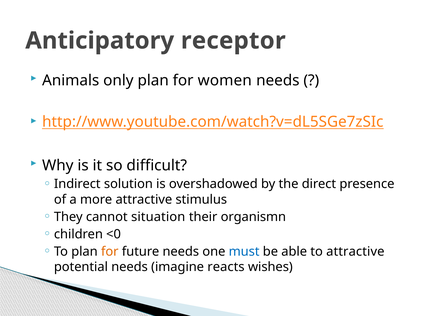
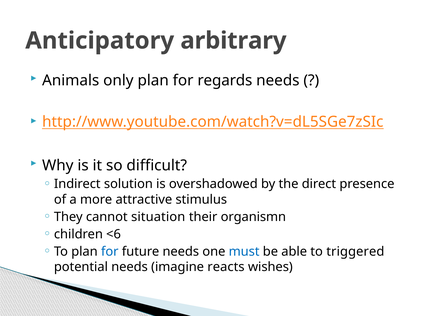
receptor: receptor -> arbitrary (233, 41)
women: women -> regards (225, 81)
<0: <0 -> <6 (114, 234)
for colour: orange -> blue (110, 252)
to attractive: attractive -> triggered (355, 252)
